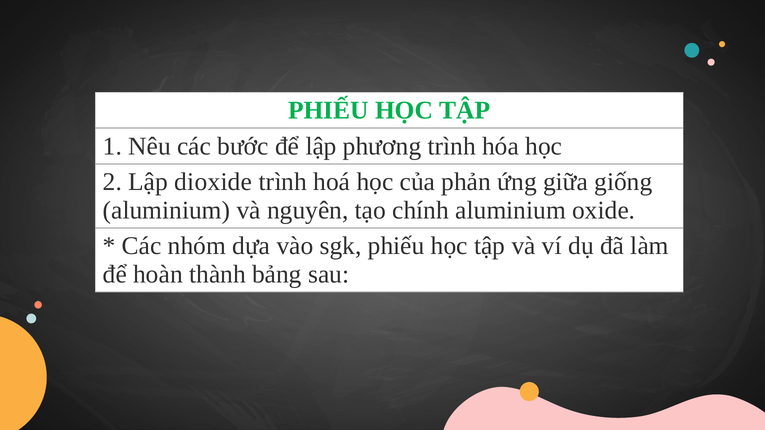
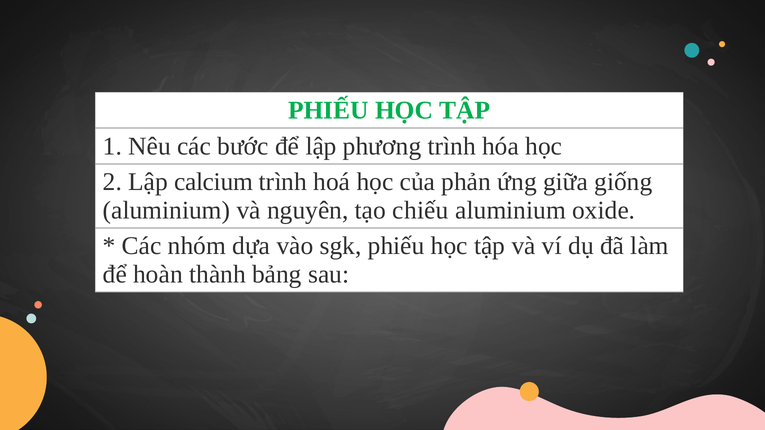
dioxide: dioxide -> calcium (214, 182)
chính: chính -> chiếu (421, 210)
